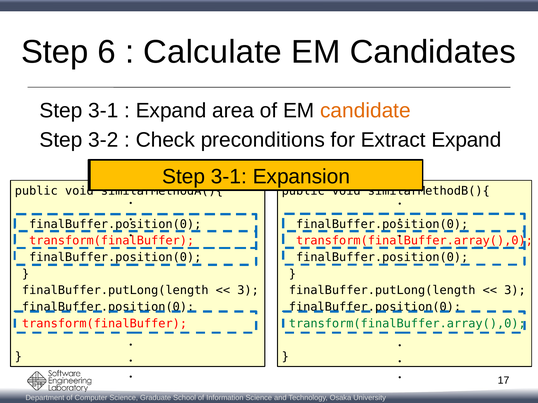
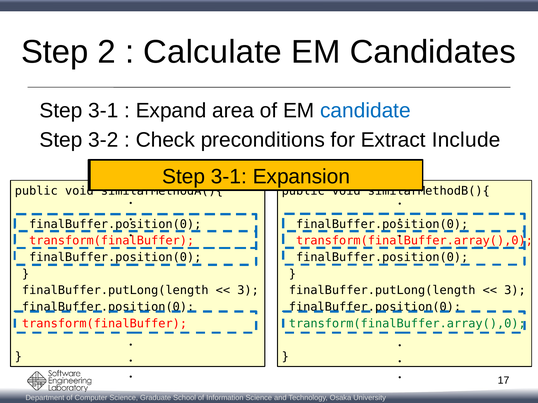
6: 6 -> 2 (107, 52)
candidate colour: orange -> blue (365, 111)
Extract Expand: Expand -> Include (466, 140)
